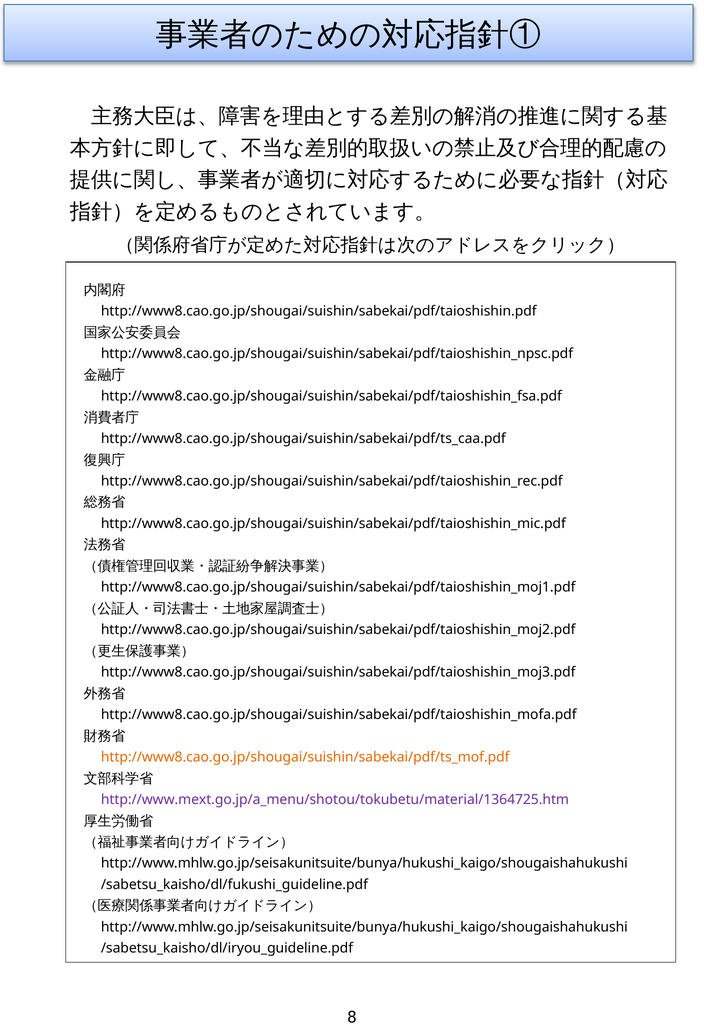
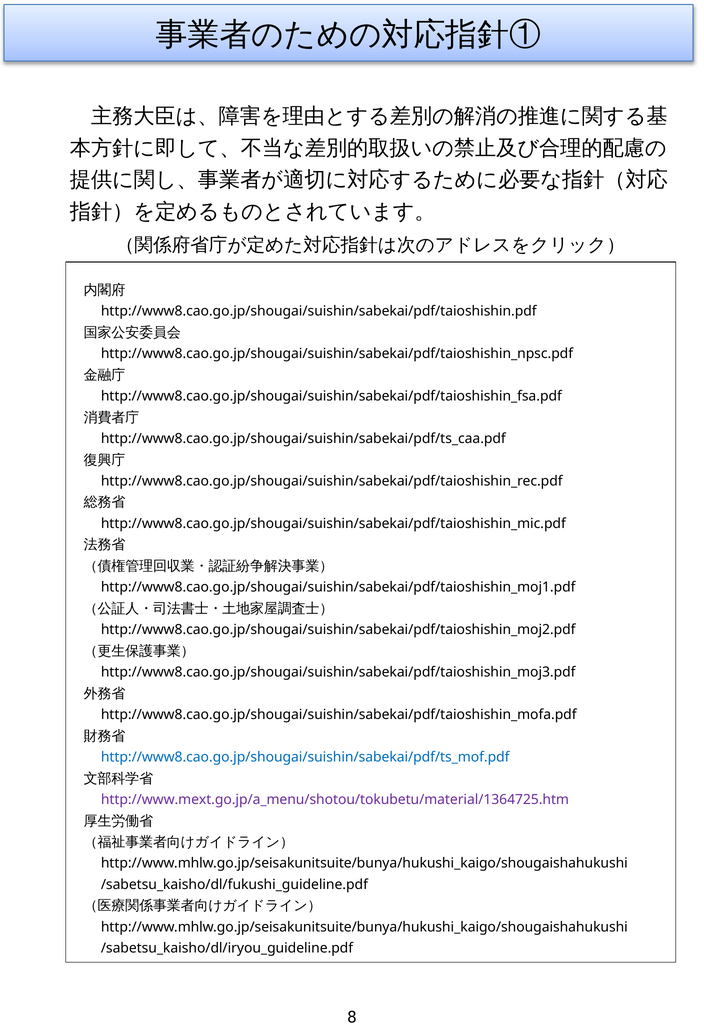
http://www8.cao.go.jp/shougai/suishin/sabekai/pdf/ts_mof.pdf colour: orange -> blue (305, 757)
